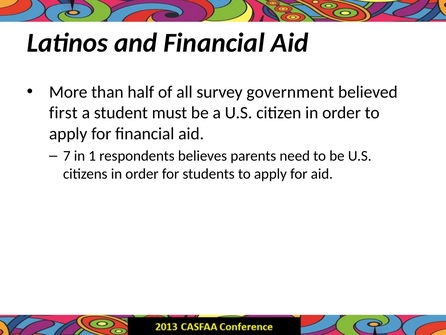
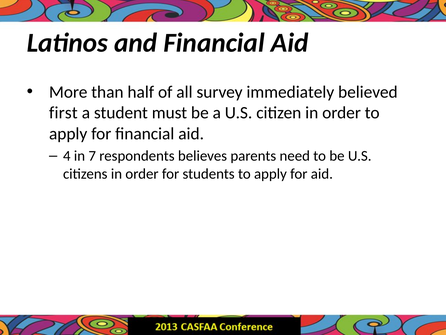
government: government -> immediately (290, 92)
7: 7 -> 4 (67, 156)
1: 1 -> 7 (92, 156)
